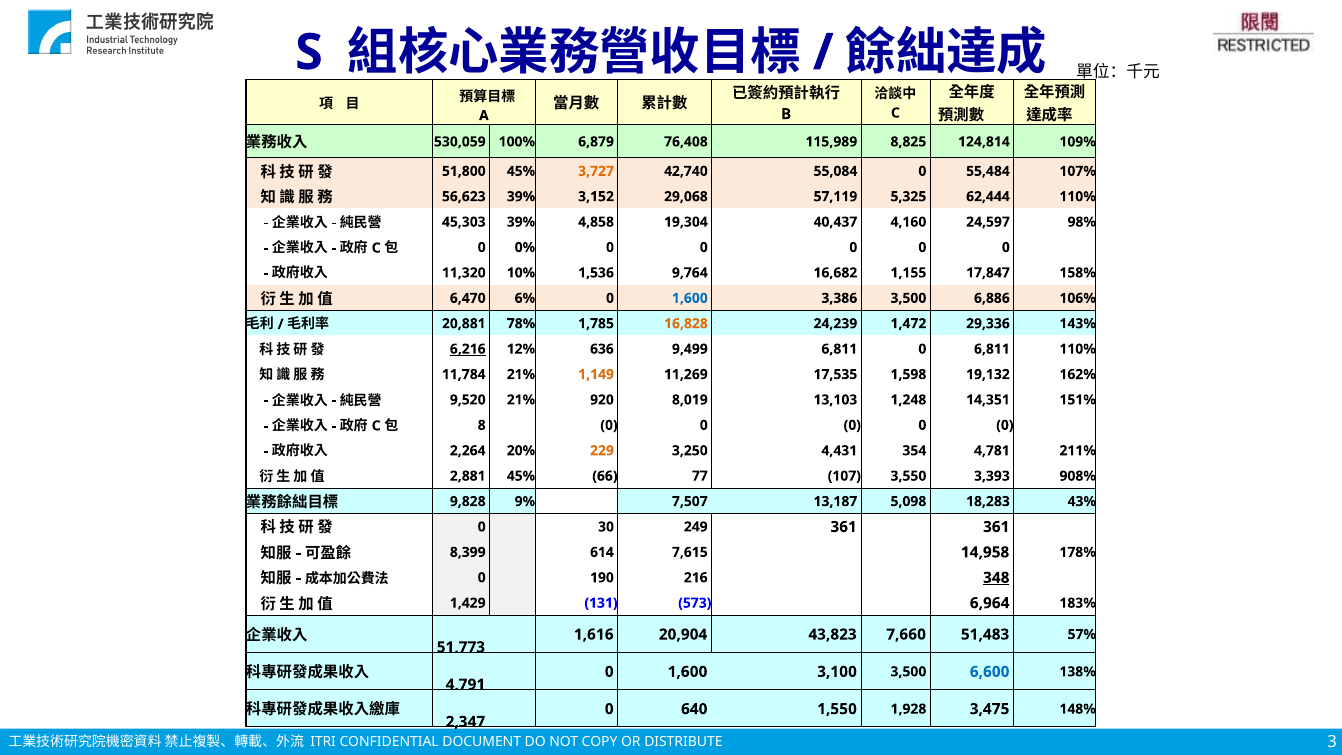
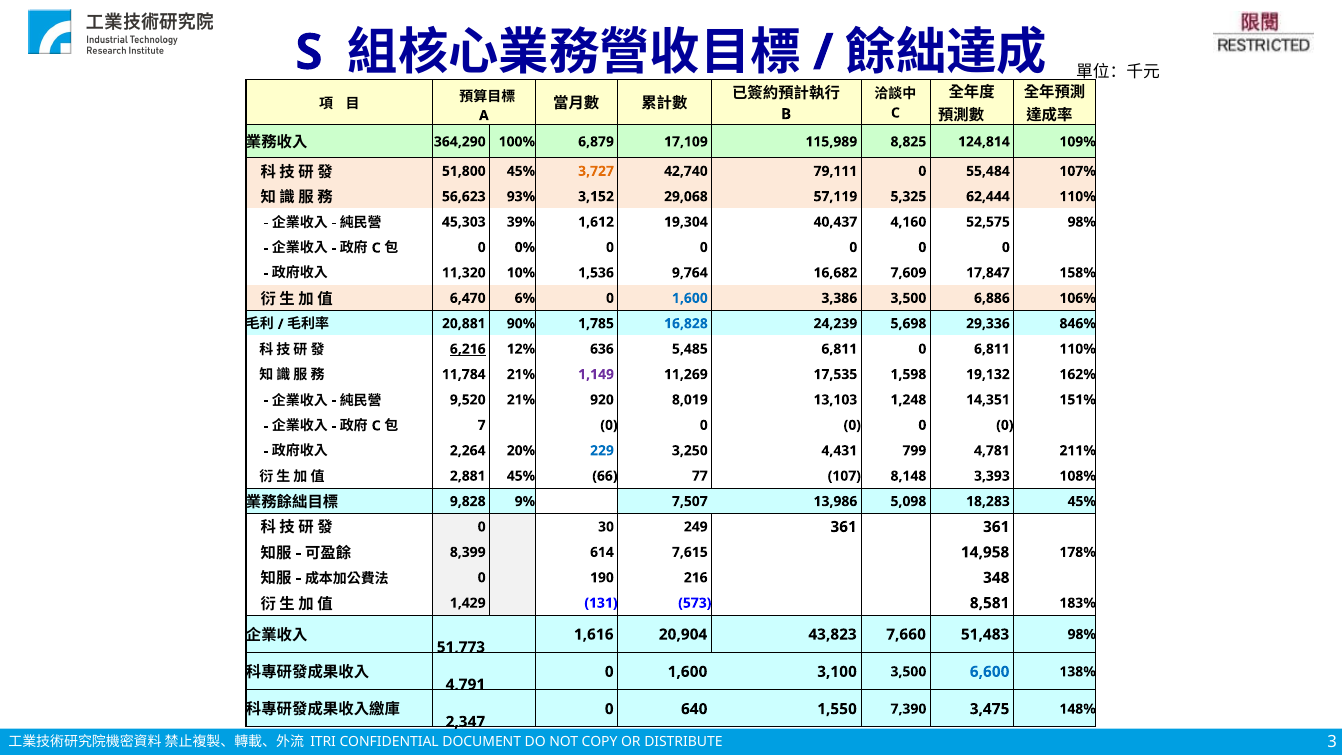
530,059: 530,059 -> 364,290 (460, 142)
76,408: 76,408 -> 17,109 (686, 142)
55,084: 55,084 -> 79,111 (835, 171)
56,623 39%: 39% -> 93% (521, 197)
4,858: 4,858 -> 1,612 (596, 222)
24,597: 24,597 -> 52,575 (988, 222)
1,155: 1,155 -> 7,609 (908, 273)
78%: 78% -> 90% (521, 324)
16,828 colour: orange -> blue (686, 324)
1,472: 1,472 -> 5,698 (908, 324)
143%: 143% -> 846% (1078, 324)
9,499: 9,499 -> 5,485 (690, 349)
1,149 colour: orange -> purple (596, 374)
8: 8 -> 7 (482, 425)
229 colour: orange -> blue (602, 451)
354: 354 -> 799 (914, 451)
3,550: 3,550 -> 8,148 (908, 476)
908%: 908% -> 108% (1078, 476)
13,187: 13,187 -> 13,986 (835, 501)
18,283 43%: 43% -> 45% (1082, 501)
348 underline: present -> none (996, 578)
6,964: 6,964 -> 8,581 (990, 603)
51,483 57%: 57% -> 98% (1082, 634)
1,928: 1,928 -> 7,390 (908, 709)
